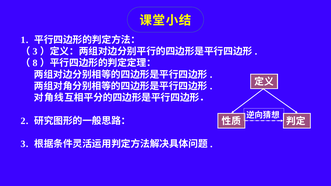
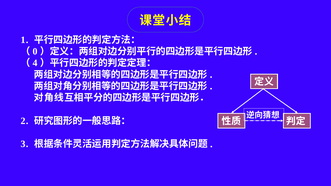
3: 3 -> 0 (35, 51)
8: 8 -> 4 (35, 63)
